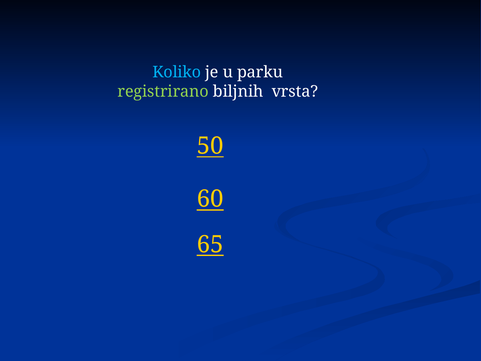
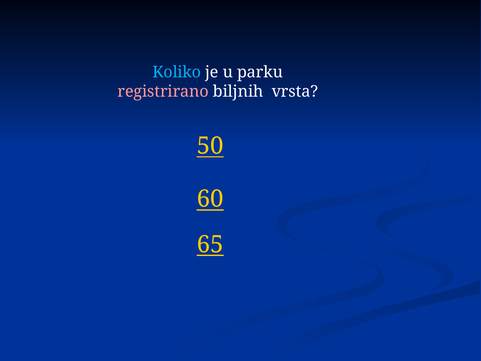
registrirano colour: light green -> pink (163, 92)
